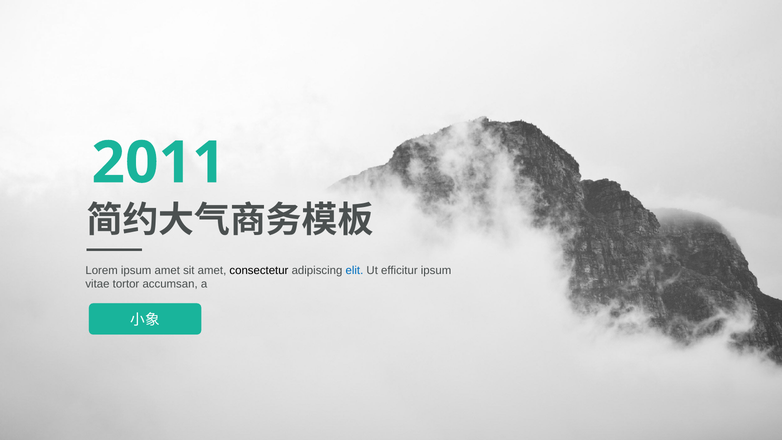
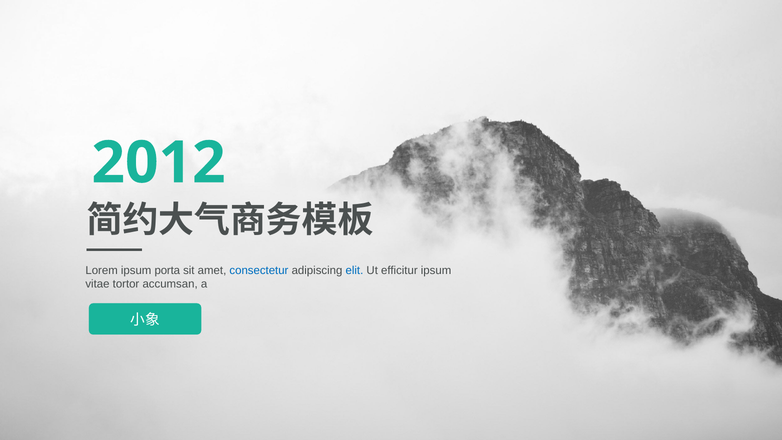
2011: 2011 -> 2012 (159, 163)
ipsum amet: amet -> porta (167, 270)
consectetur colour: black -> blue (259, 270)
